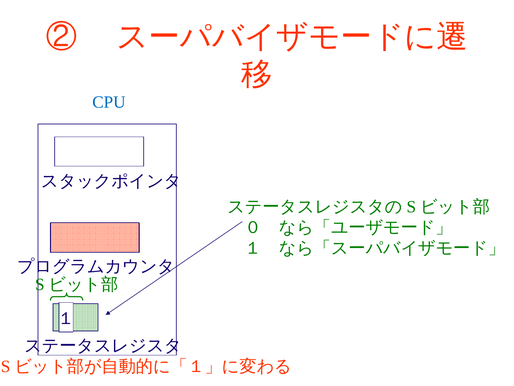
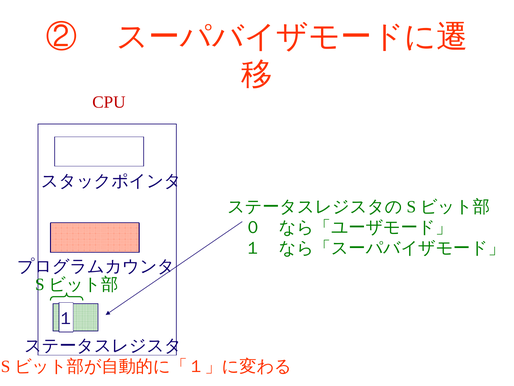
CPU colour: blue -> red (109, 102)
